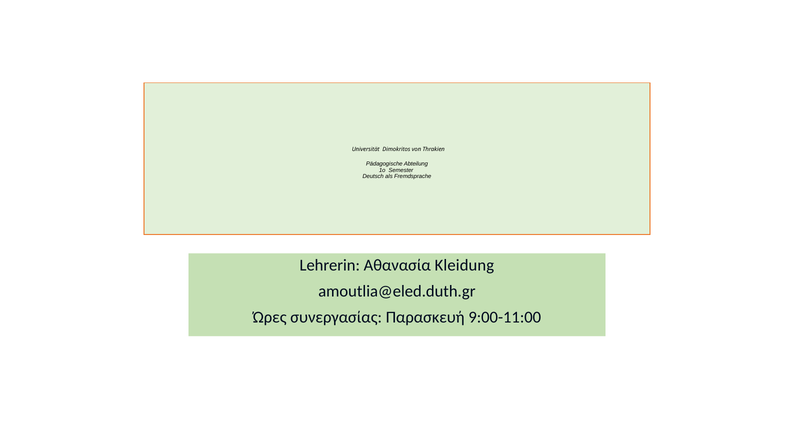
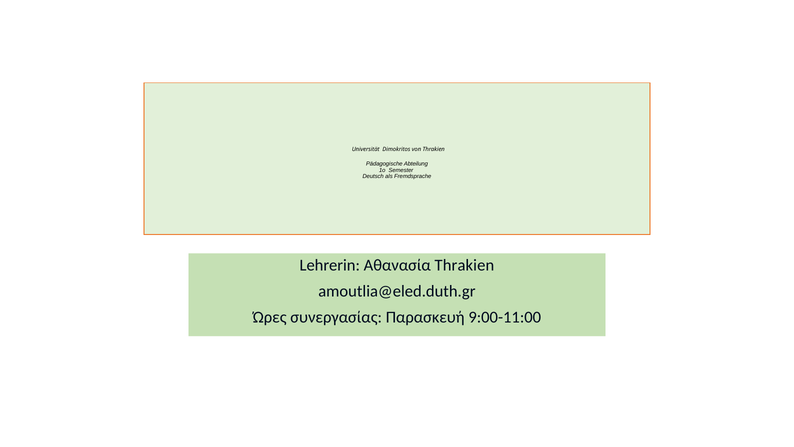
Aθανασία Kleidung: Kleidung -> Thrakien (464, 265)
